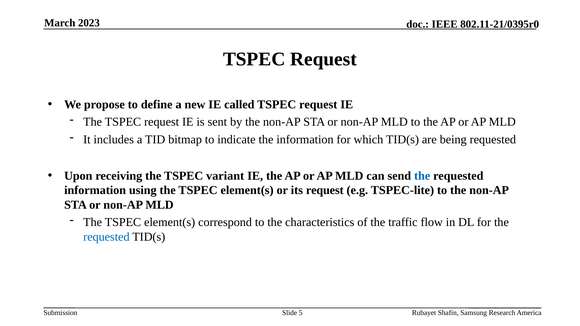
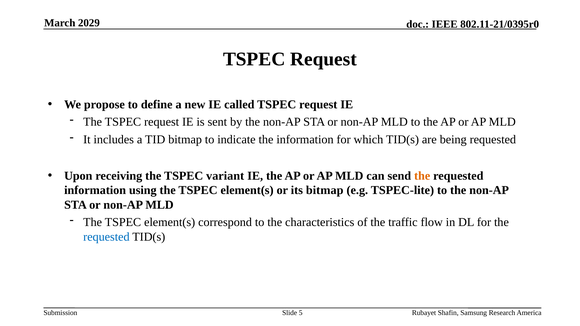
2023: 2023 -> 2029 (89, 23)
the colour: blue -> orange (422, 176)
its request: request -> bitmap (325, 190)
